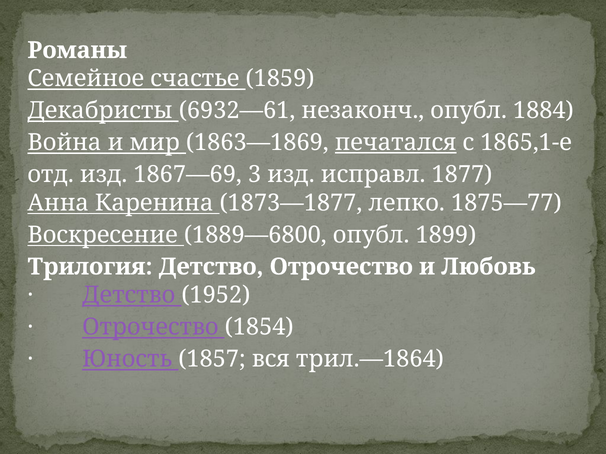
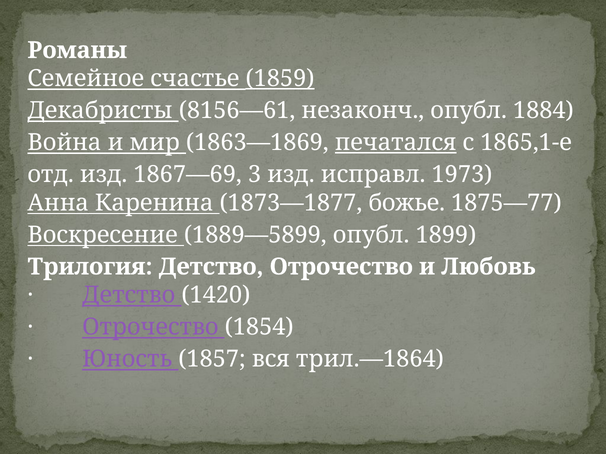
1859 underline: none -> present (280, 79)
6932—61: 6932—61 -> 8156—61 (237, 111)
1877: 1877 -> 1973 (462, 175)
лепко: лепко -> божье (407, 203)
1889—6800: 1889—6800 -> 1889—5899 (255, 235)
1952: 1952 -> 1420 (216, 295)
